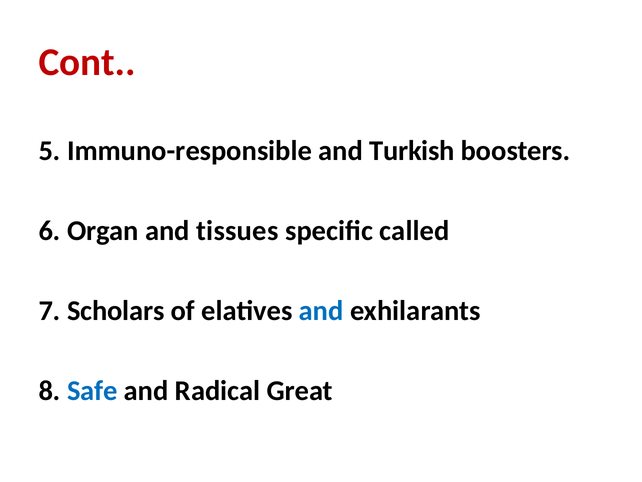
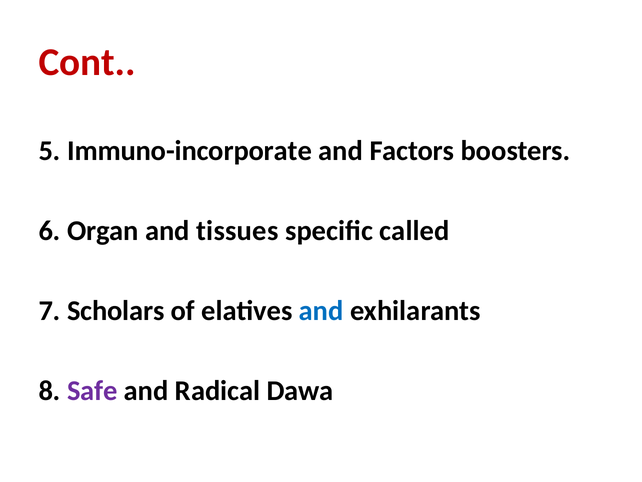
Immuno-responsible: Immuno-responsible -> Immuno-incorporate (190, 151)
Turkish: Turkish -> Factors (412, 151)
Safe colour: blue -> purple (92, 390)
Great: Great -> Dawa (300, 390)
